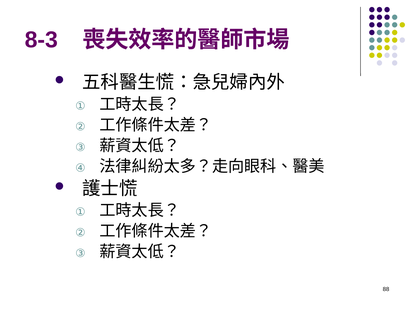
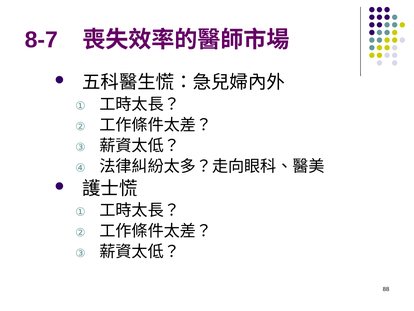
8-3: 8-3 -> 8-7 (41, 40)
